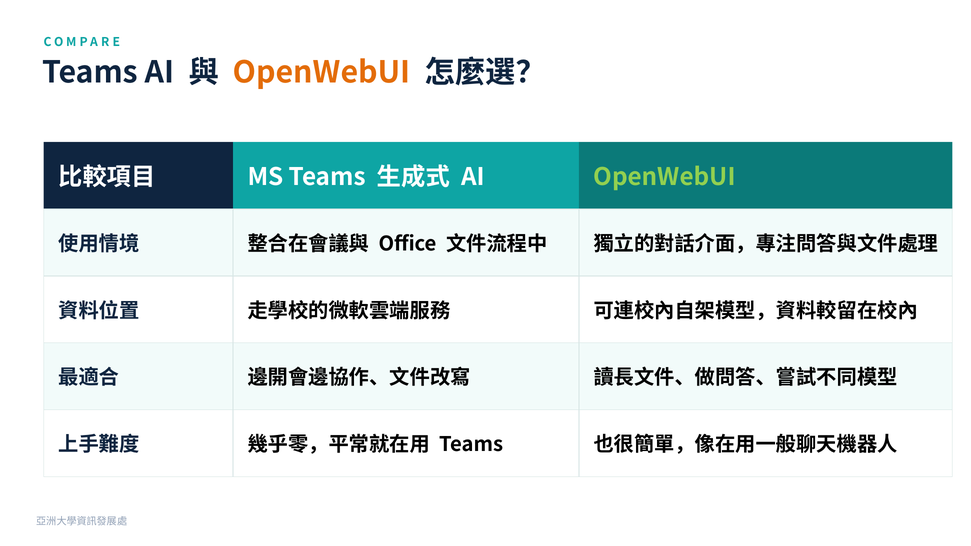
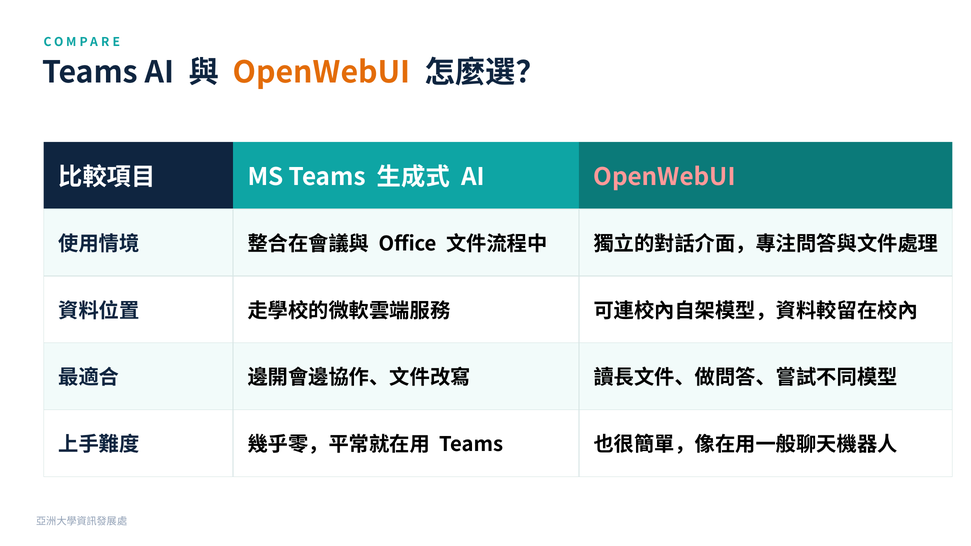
OpenWebUI colour: light green -> pink (665, 177)
